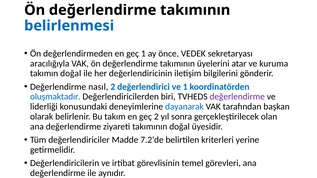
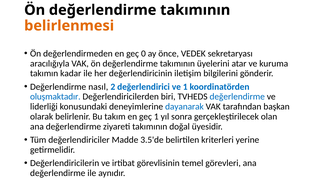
belirlenmesi colour: blue -> orange (69, 26)
geç 1: 1 -> 0 (143, 54)
takımın doğal: doğal -> kadar (71, 74)
değerlendirme colour: purple -> blue (237, 97)
geç 2: 2 -> 1 (156, 117)
7.2'de: 7.2'de -> 3.5'de (152, 140)
